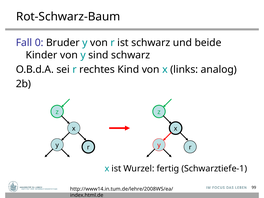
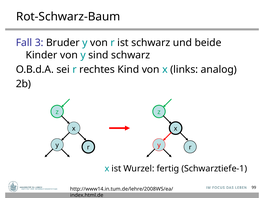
0: 0 -> 3 (39, 43)
